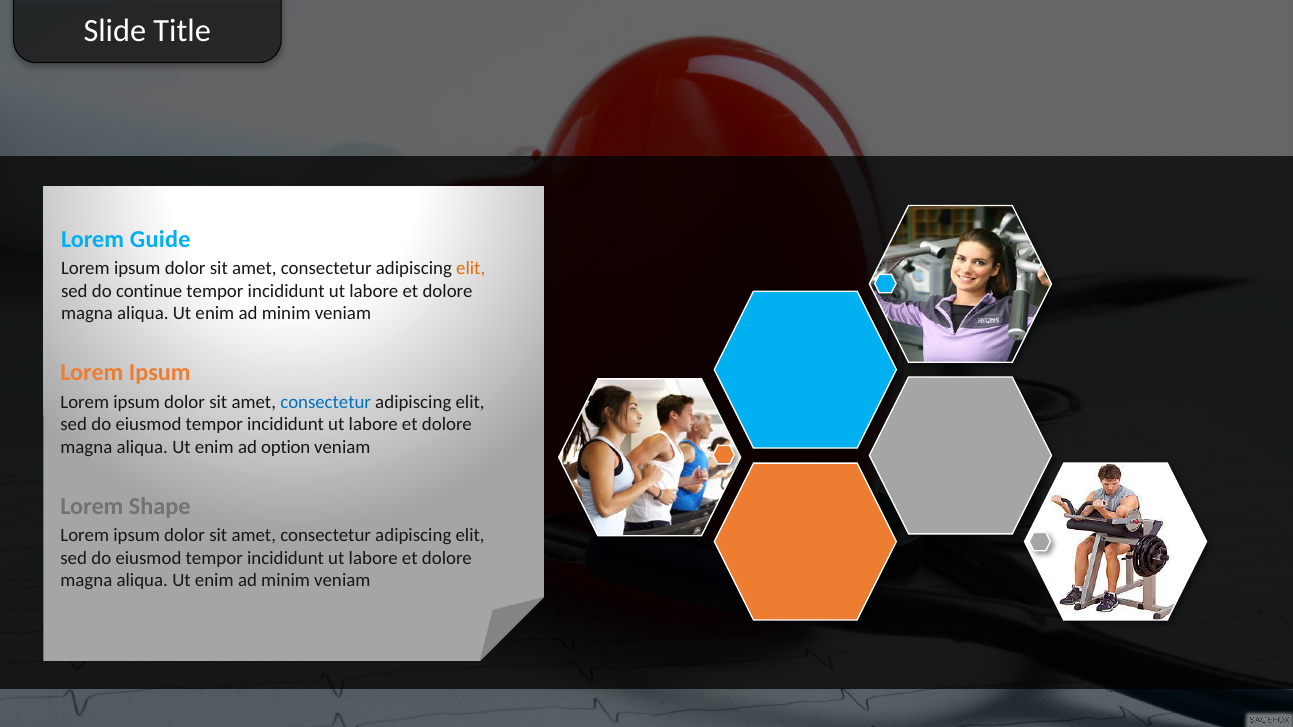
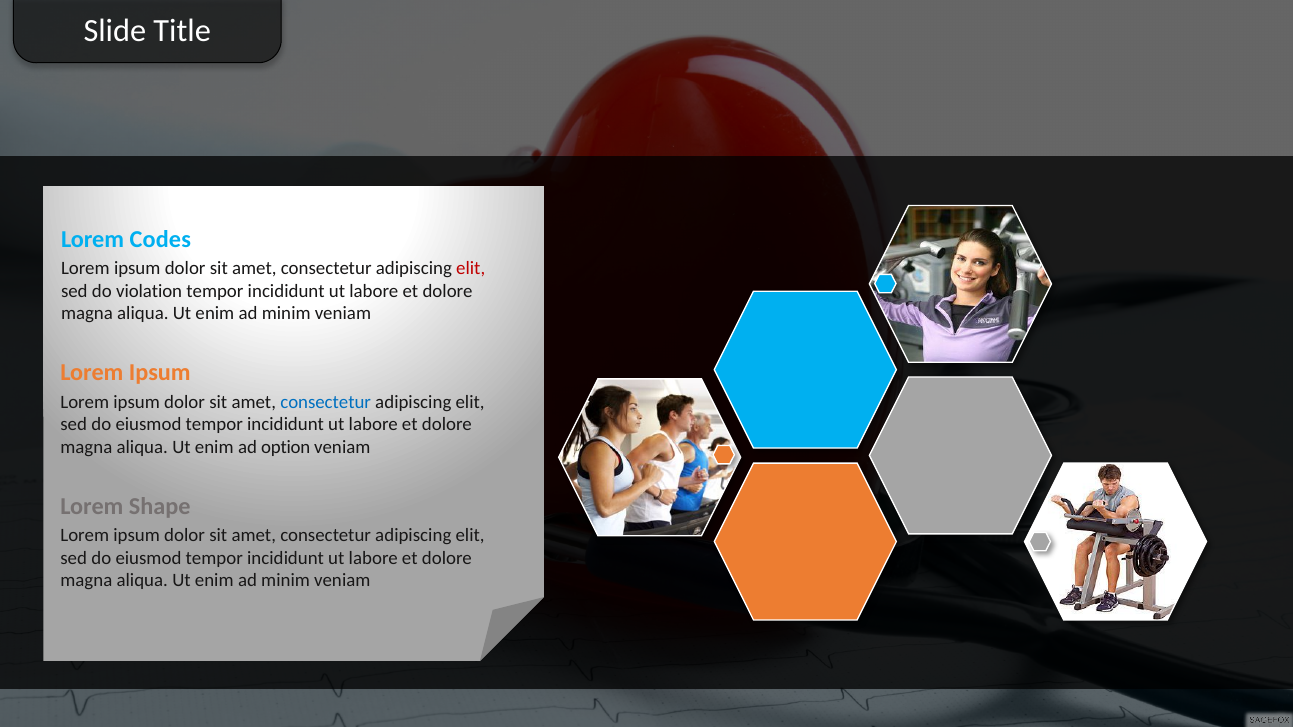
Guide: Guide -> Codes (160, 239)
elit colour: orange -> red (471, 269)
continue: continue -> violation (149, 291)
